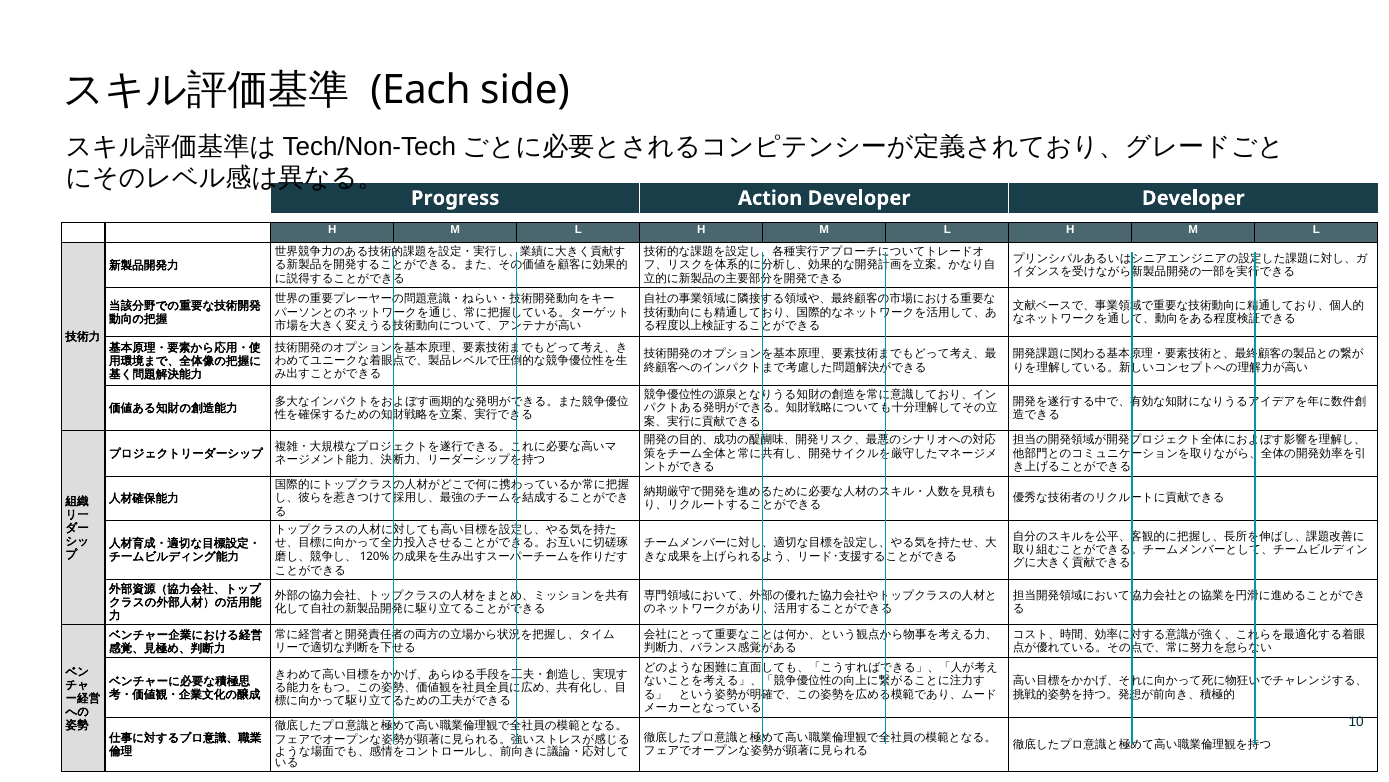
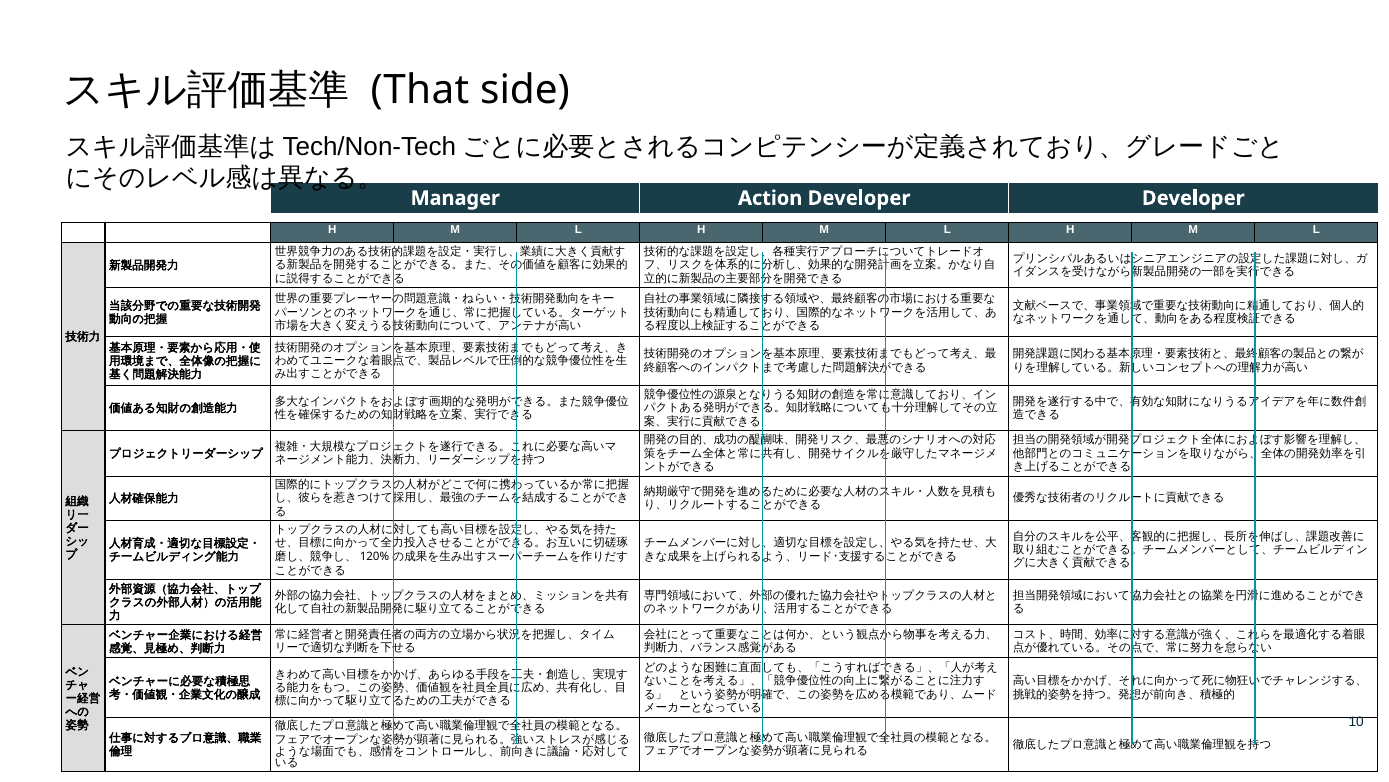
Each: Each -> That (420, 90)
Progress: Progress -> Manager (455, 198)
